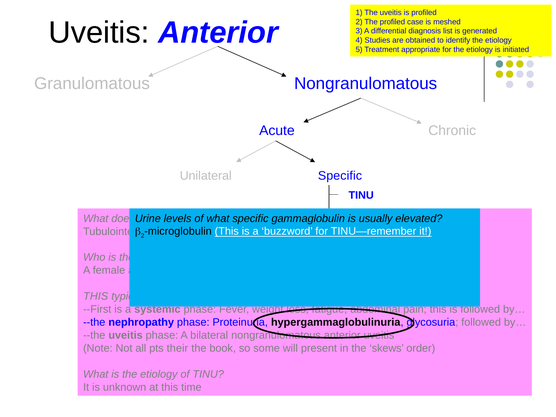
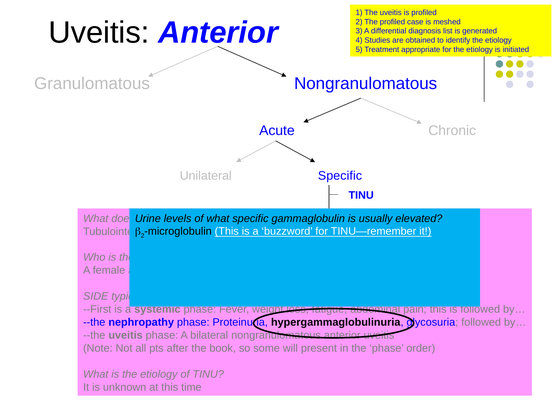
THIS: THIS -> SIDE (96, 296)
pts their: their -> after (177, 348)
the skews: skews -> phase (387, 348)
